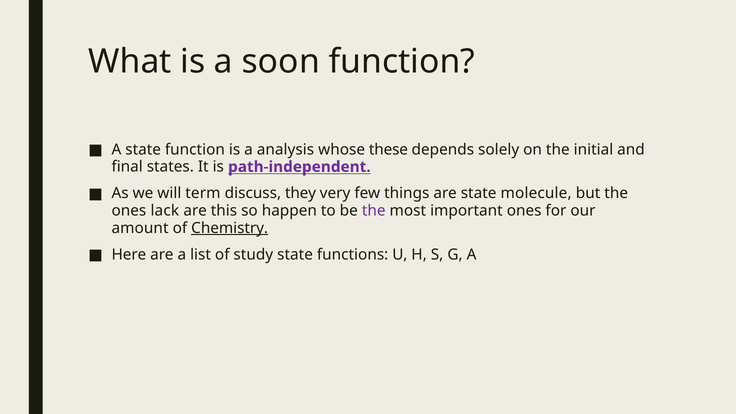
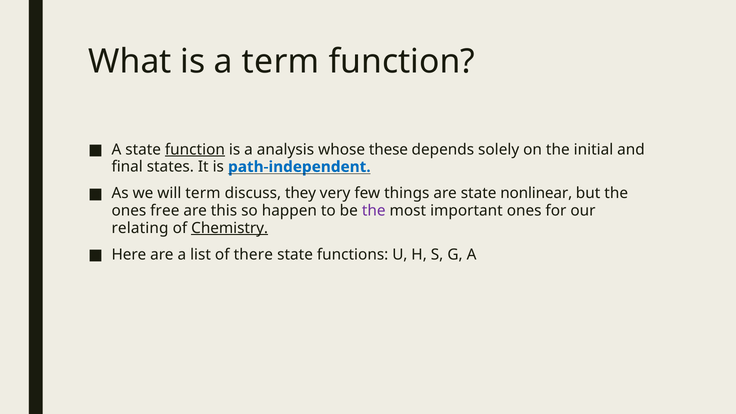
a soon: soon -> term (281, 62)
function underline: none -> present (195, 150)
path-independent colour: purple -> blue (299, 167)
molecule: molecule -> nonlinear (536, 193)
lack: lack -> free (165, 211)
amount: amount -> relating (140, 228)
study: study -> there (253, 254)
